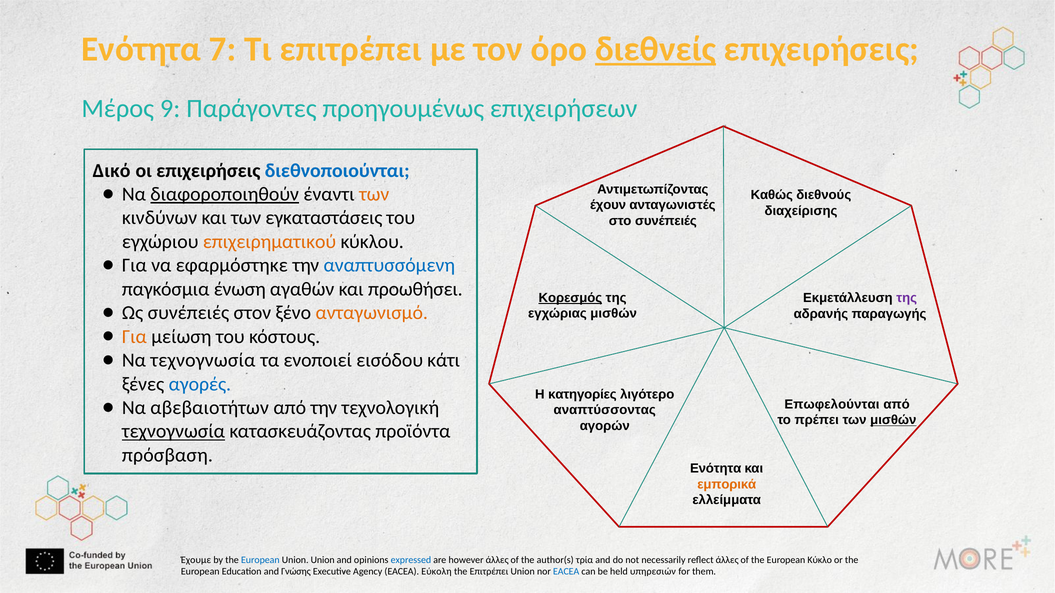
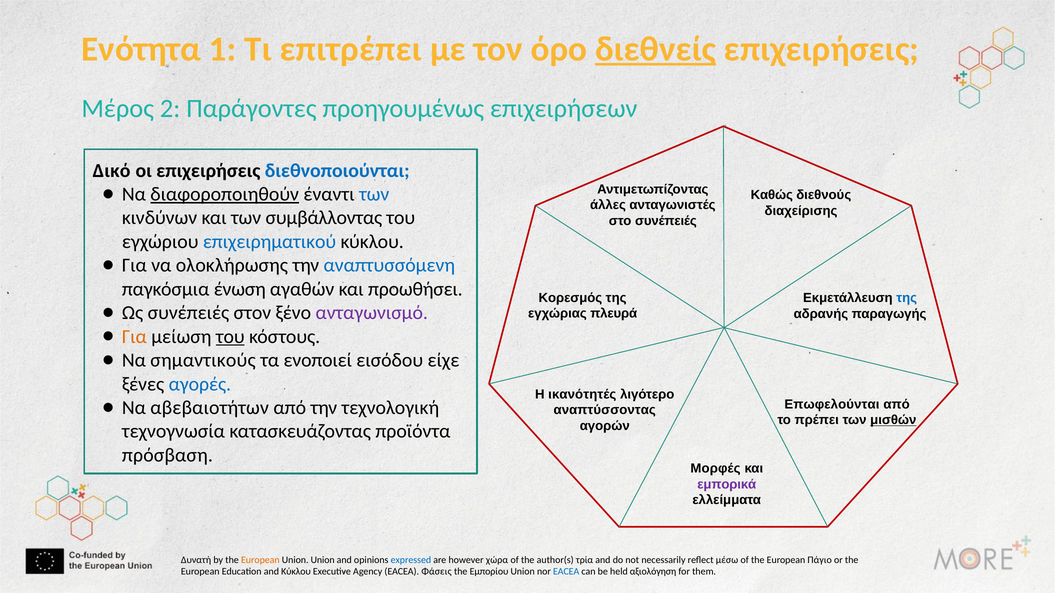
7: 7 -> 1 (222, 49)
9: 9 -> 2 (170, 109)
των colour: orange -> blue (374, 194)
έχουν: έχουν -> άλλες (608, 205)
εγκαταστάσεις: εγκαταστάσεις -> συμβάλλοντας (324, 218)
επιχειρηματικού colour: orange -> blue (270, 242)
εφαρμόστηκε: εφαρμόστηκε -> ολοκλήρωσης (232, 266)
Κορεσμός underline: present -> none (570, 298)
της colour: purple -> blue (907, 298)
ανταγωνισμό colour: orange -> purple (372, 313)
εγχώριας μισθών: μισθών -> πλευρά (614, 314)
του underline: none -> present (230, 337)
Να τεχνογνωσία: τεχνογνωσία -> σημαντικούς (203, 361)
κάτι: κάτι -> είχε (443, 361)
κατηγορίες: κατηγορίες -> ικανότητές (582, 395)
τεχνογνωσία underline: present -> none (173, 432)
Ενότητα: Ενότητα -> Μορφές (716, 469)
εμπορικά colour: orange -> purple (727, 485)
Έχουμε: Έχουμε -> Δυνατή (196, 560)
European colour: blue -> orange (260, 560)
however άλλες: άλλες -> χώρα (497, 560)
reflect άλλες: άλλες -> μέσω (727, 560)
Κύκλο: Κύκλο -> Πάγιο (820, 560)
and Γνώσης: Γνώσης -> Κύκλου (296, 572)
Εύκολη: Εύκολη -> Φάσεις (437, 572)
the Επιτρέπει: Επιτρέπει -> Εμπορίου (489, 572)
υπηρεσιών: υπηρεσιών -> αξιολόγηση (653, 572)
